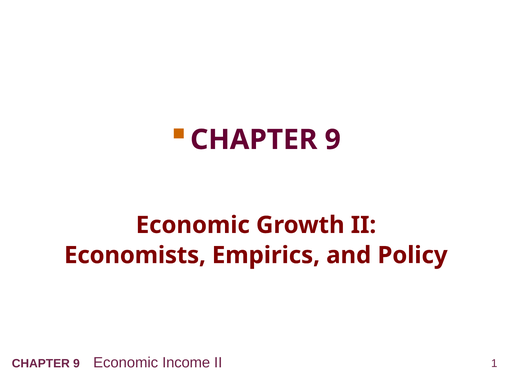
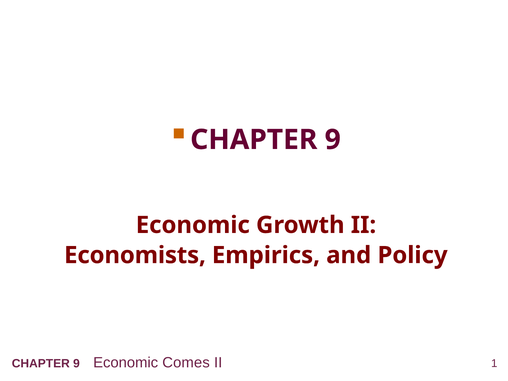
Income: Income -> Comes (186, 363)
